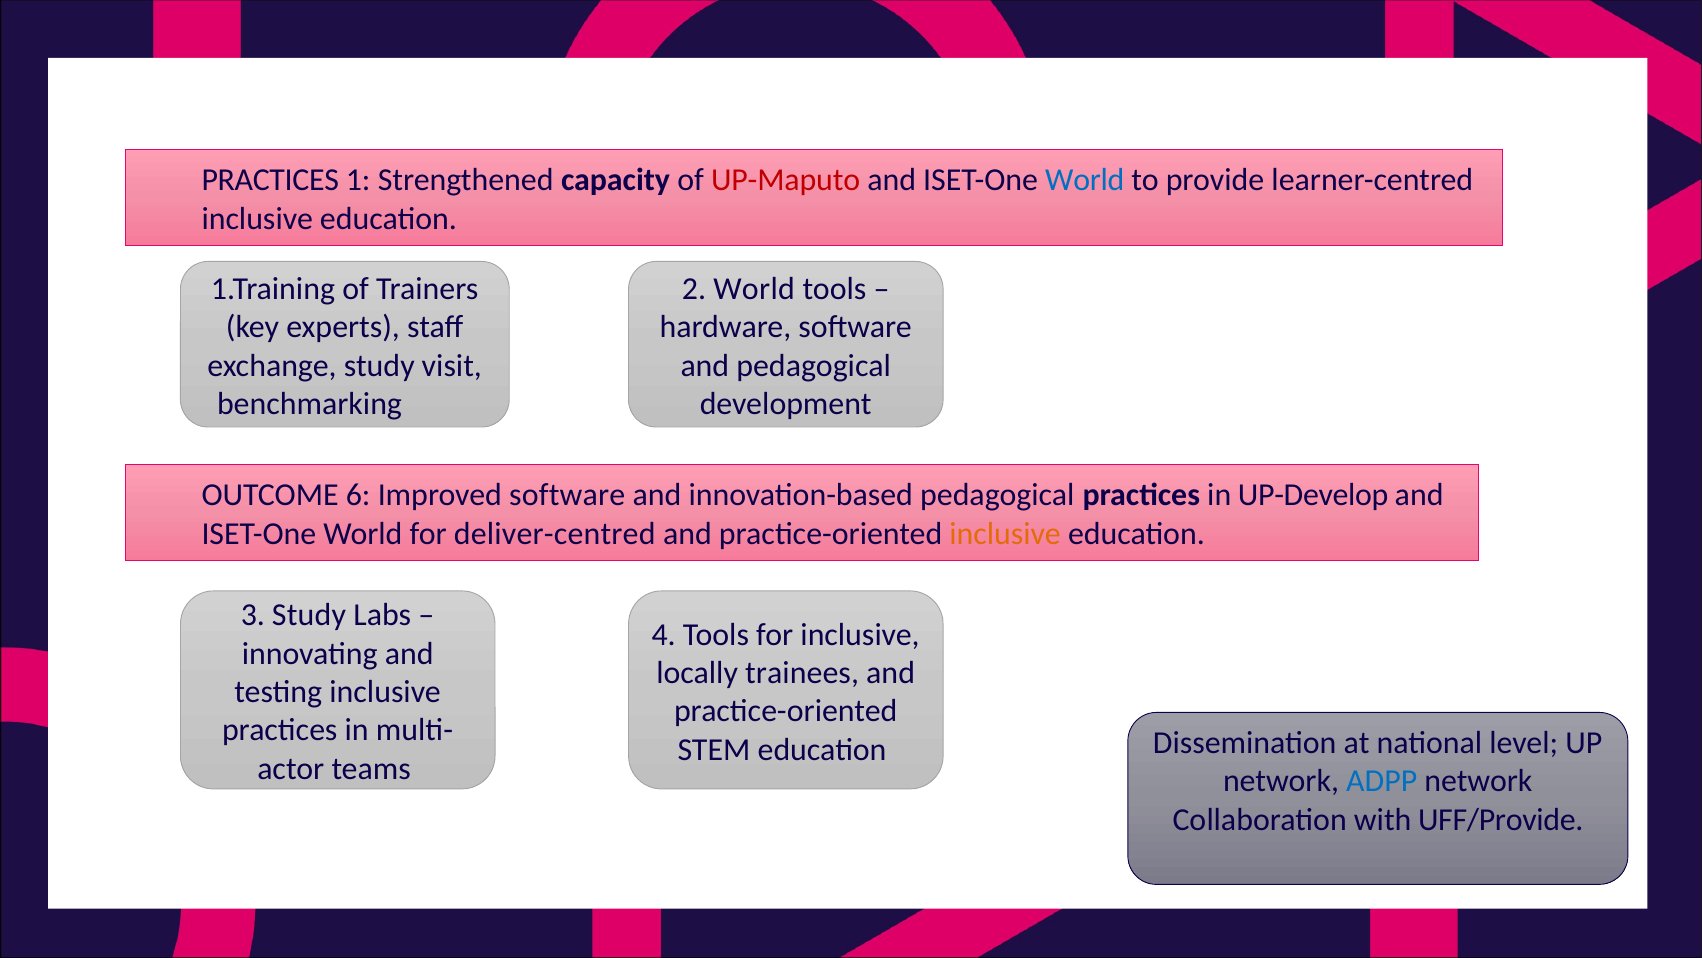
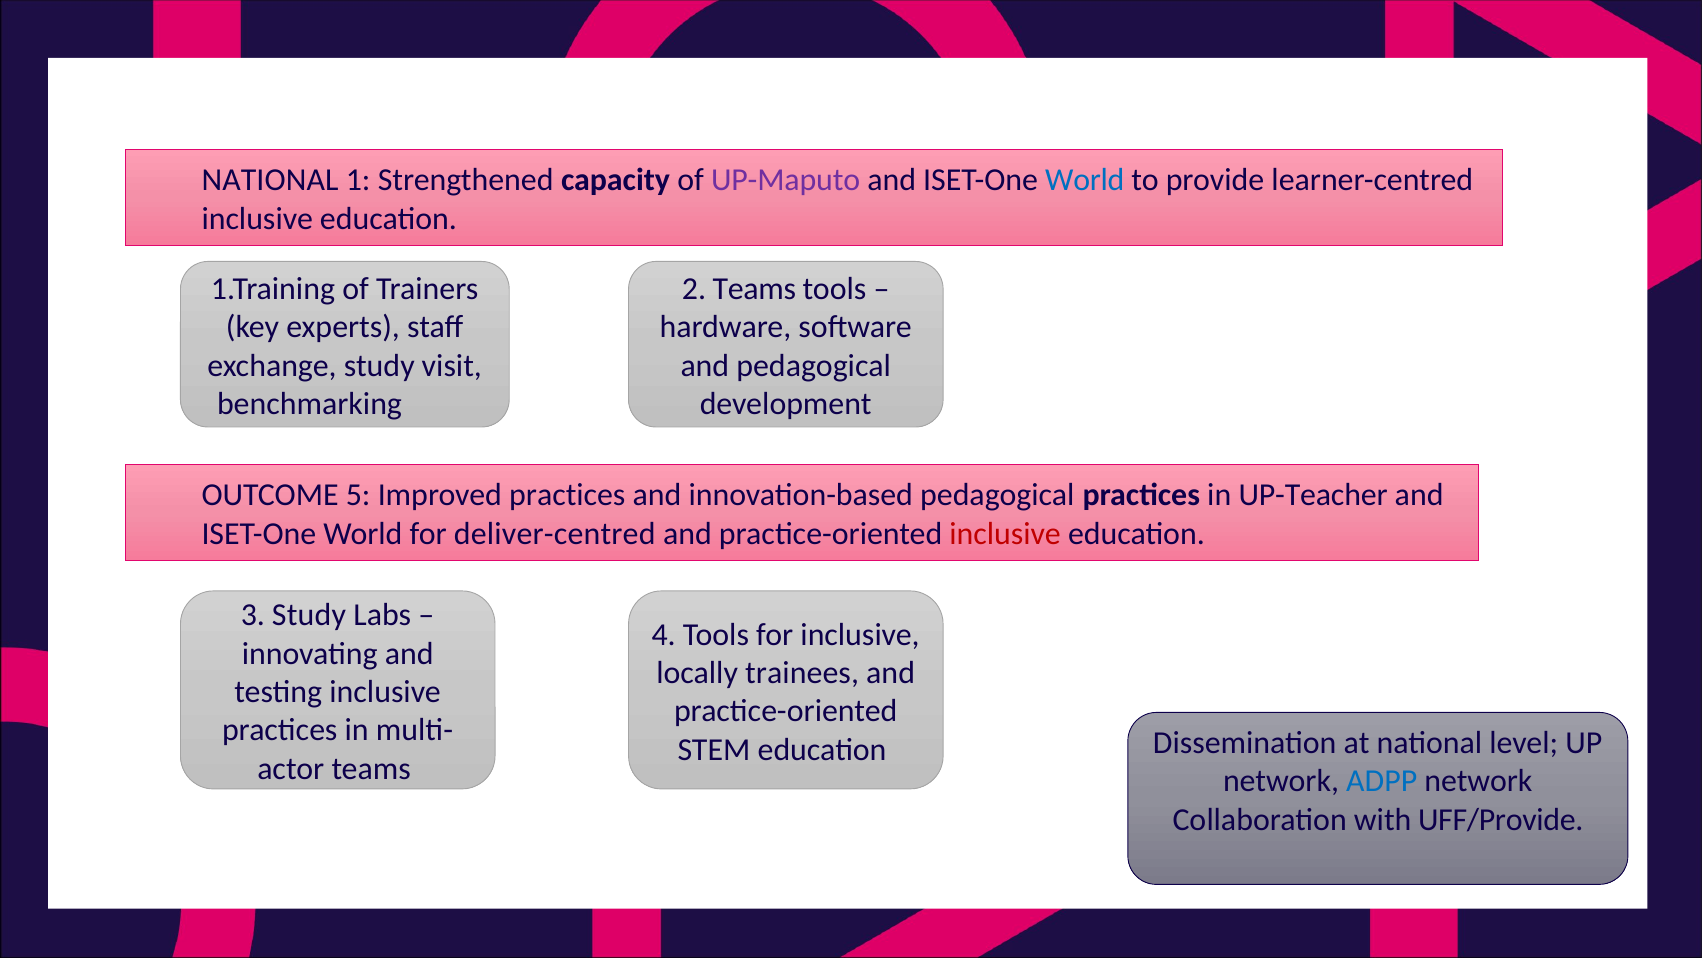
PRACTICES: PRACTICES -> NATIONAL (270, 180)
UP-Maputo colour: red -> purple (786, 180)
2 World: World -> Teams (754, 289)
6: 6 -> 5 (358, 495)
Improved software: software -> practices (567, 495)
UP-Develop: UP-Develop -> UP-Teacher (1313, 495)
inclusive colour: orange -> red (1005, 533)
